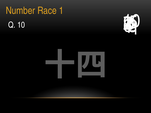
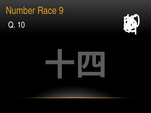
Race 1: 1 -> 9 (61, 11)
